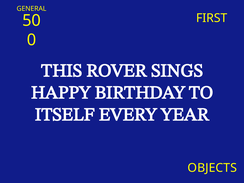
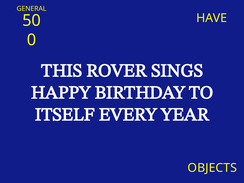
FIRST: FIRST -> HAVE (212, 18)
